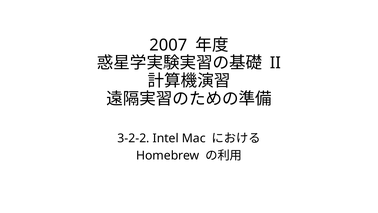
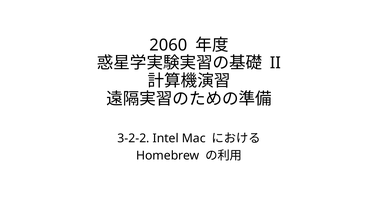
2007: 2007 -> 2060 (168, 45)
